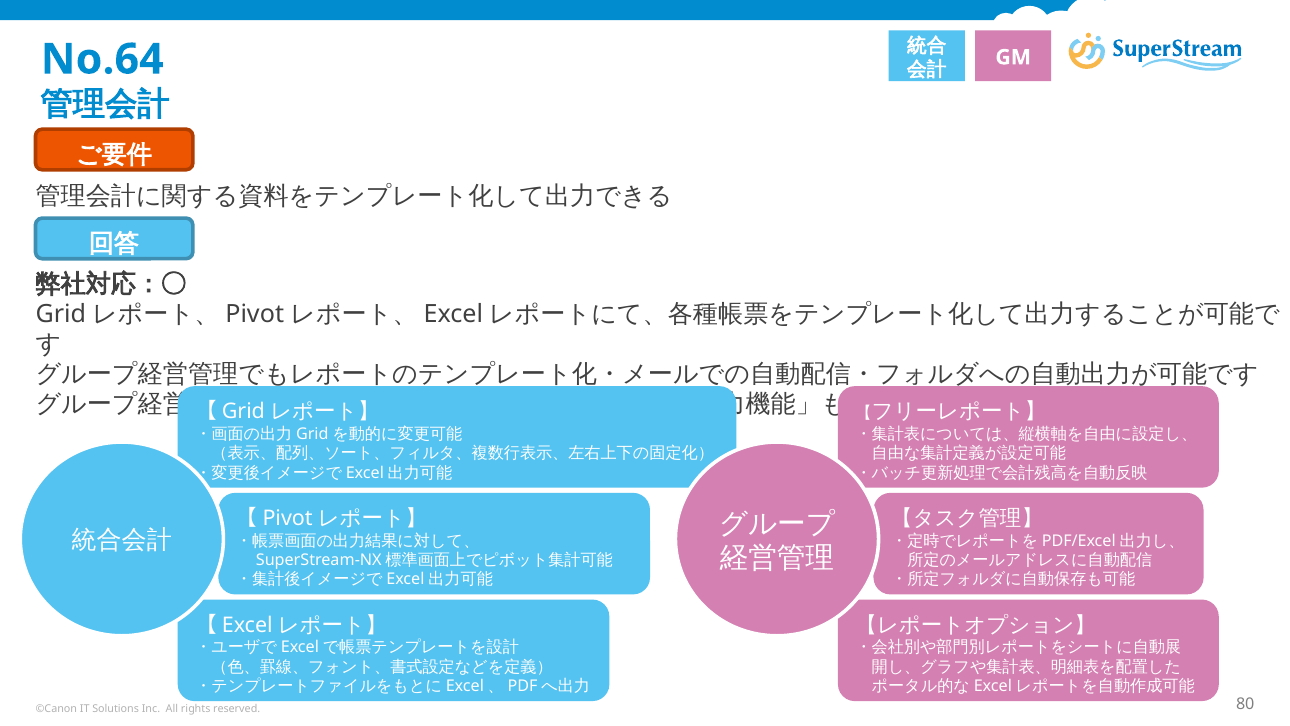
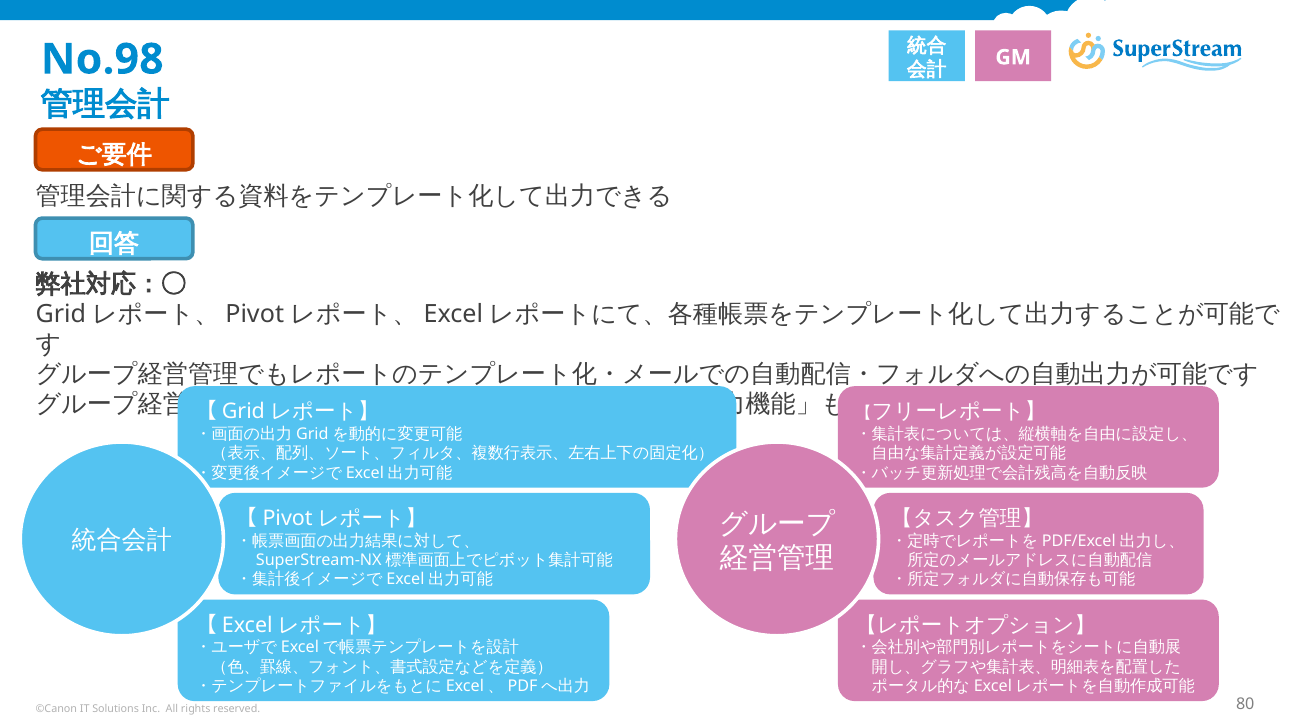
No.64: No.64 -> No.98 (102, 59)
